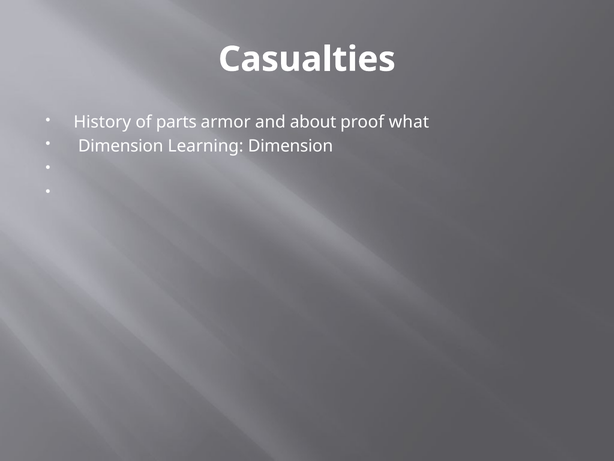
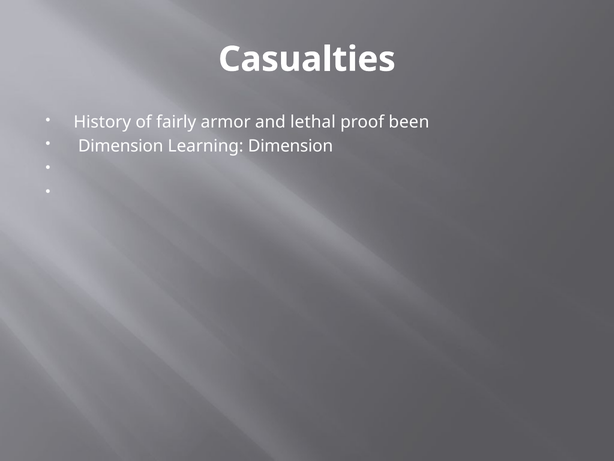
parts: parts -> fairly (176, 122)
about: about -> lethal (313, 122)
what: what -> been (409, 122)
